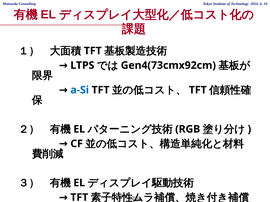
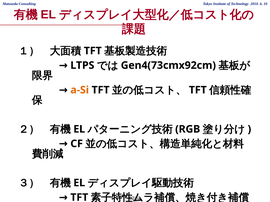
a-Si colour: blue -> orange (80, 90)
